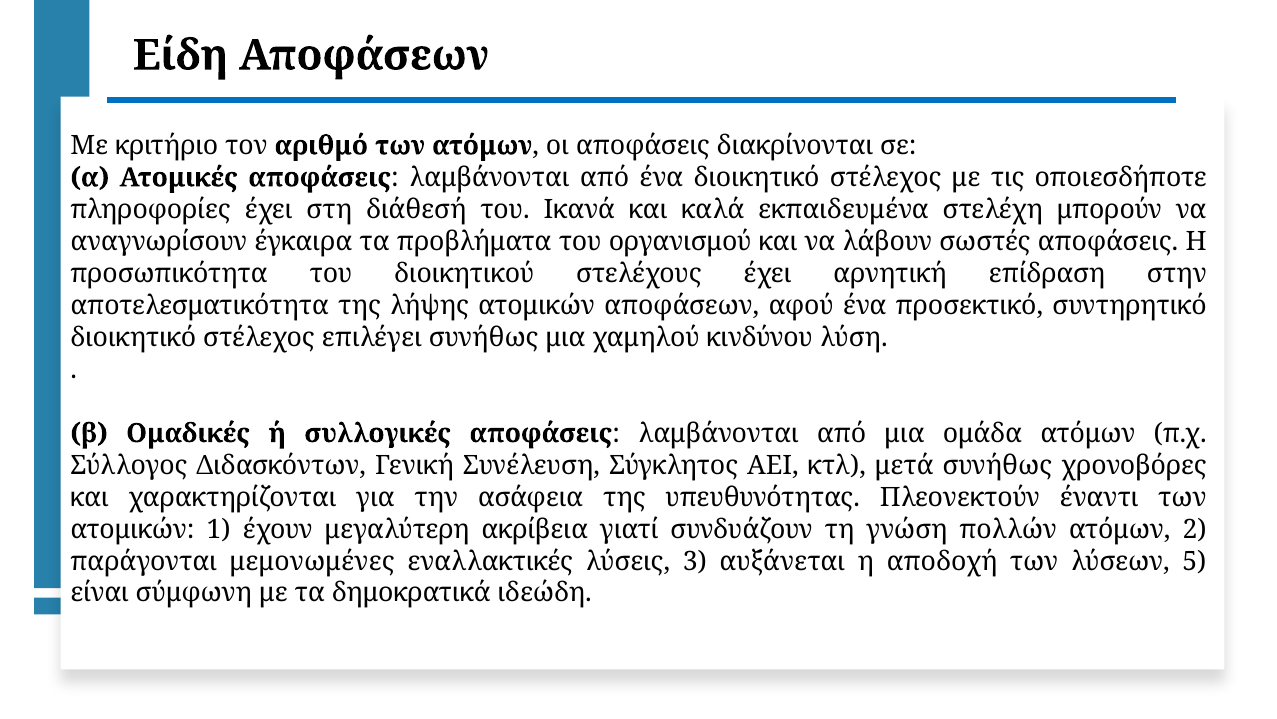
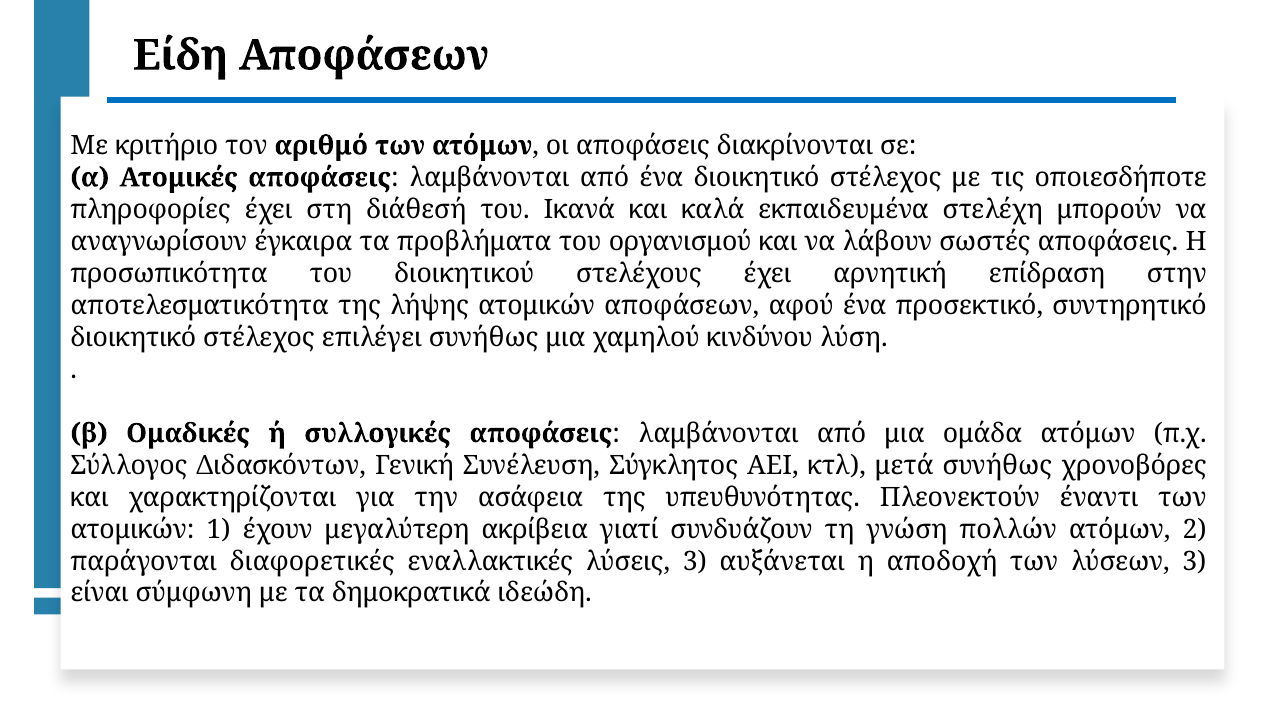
μεμονωμένες: μεμονωμένες -> διαφορετικές (312, 561)
λύσεων 5: 5 -> 3 (1194, 561)
